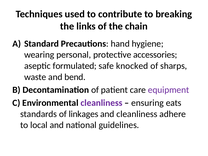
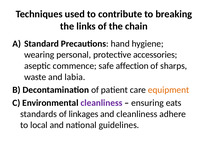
formulated: formulated -> commence (75, 66)
knocked: knocked -> affection (132, 66)
bend: bend -> labia (75, 77)
equipment colour: purple -> orange (169, 90)
